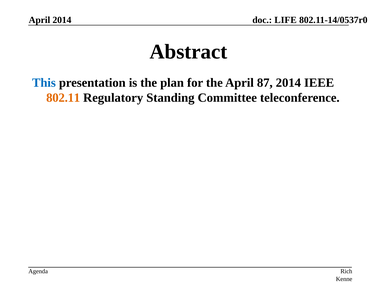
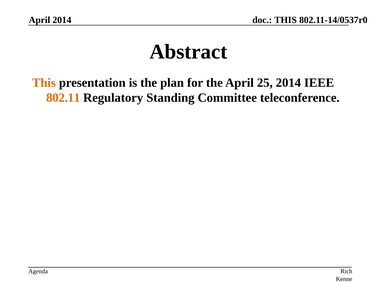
LIFE: LIFE -> THIS (286, 20)
This colour: blue -> orange (44, 83)
87: 87 -> 25 (265, 83)
